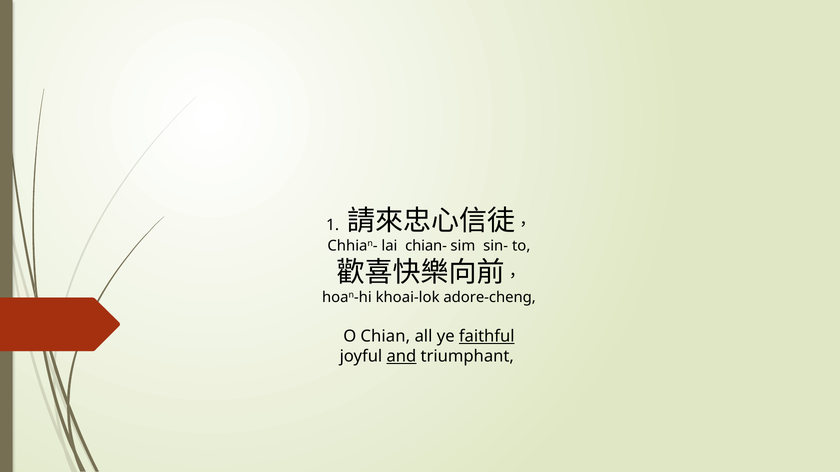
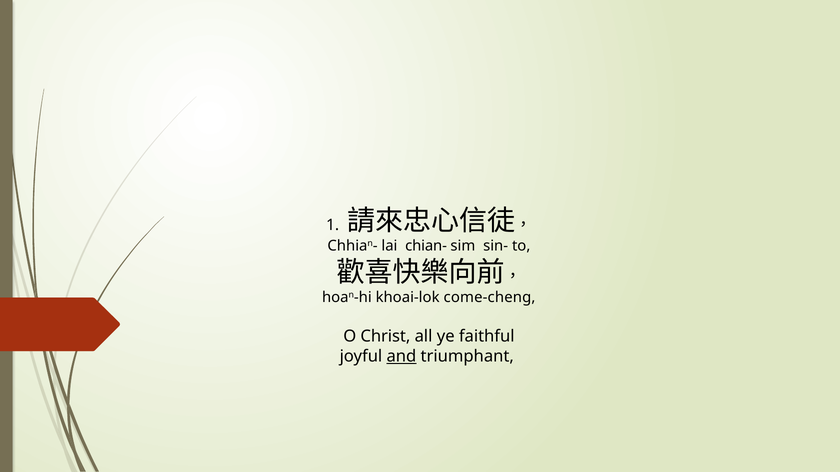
adore-cheng: adore-cheng -> come-cheng (490, 298)
Chian: Chian -> Christ (385, 337)
faithful underline: present -> none (487, 337)
